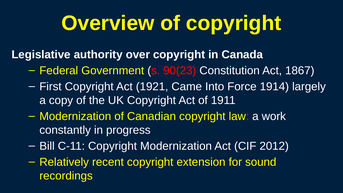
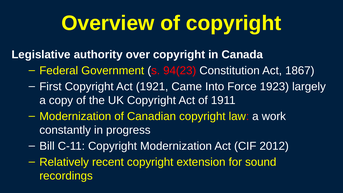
90(23: 90(23 -> 94(23 (180, 71)
1914: 1914 -> 1923 (274, 87)
